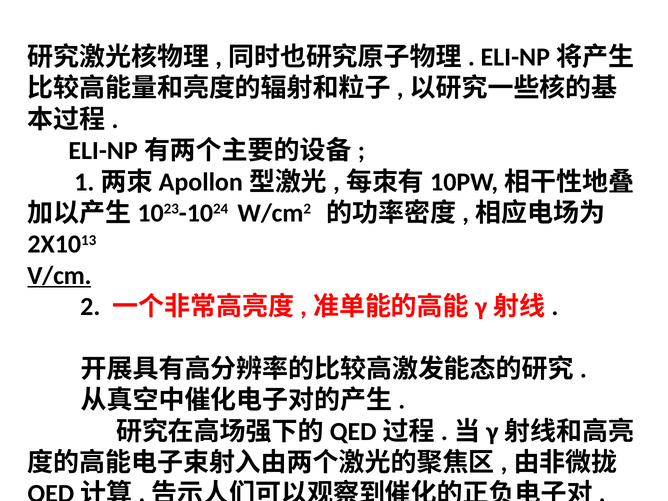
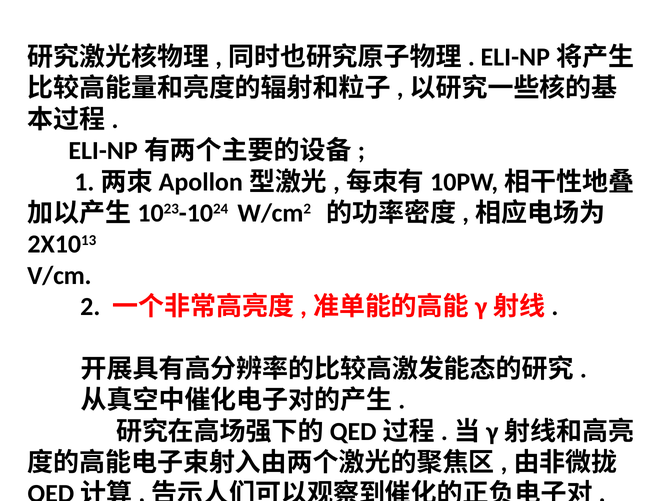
V/cm underline: present -> none (59, 276)
